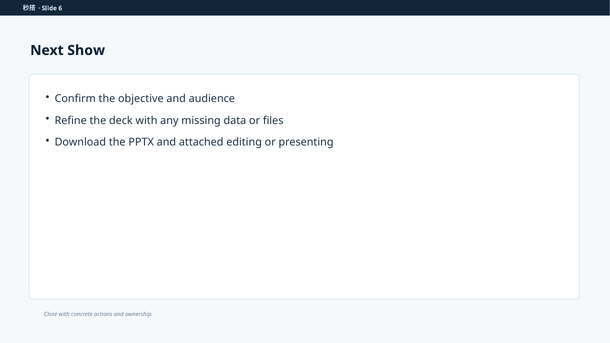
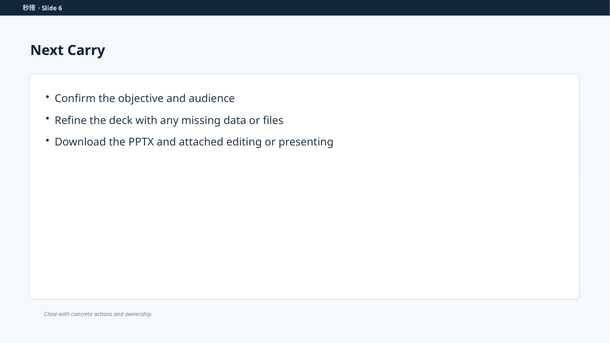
Show: Show -> Carry (86, 50)
